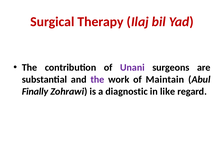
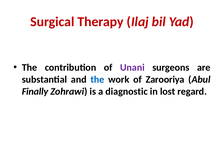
the colour: purple -> blue (97, 79)
Maintain: Maintain -> Zarooriya (165, 79)
like: like -> lost (168, 91)
